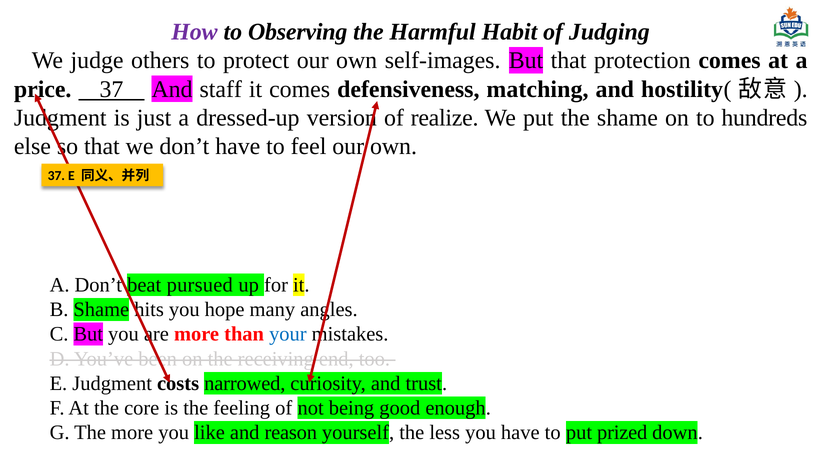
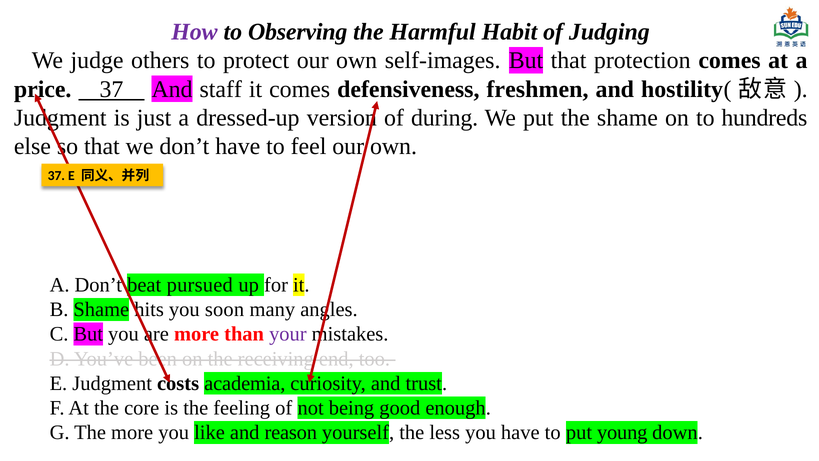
matching: matching -> freshmen (537, 89)
realize: realize -> during (445, 118)
hope: hope -> soon (225, 309)
your colour: blue -> purple (288, 334)
narrowed: narrowed -> academia (245, 383)
prized: prized -> young (622, 432)
